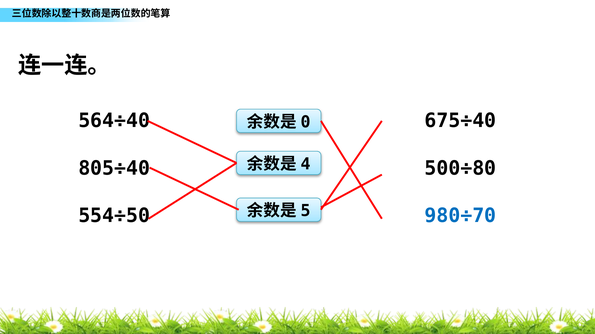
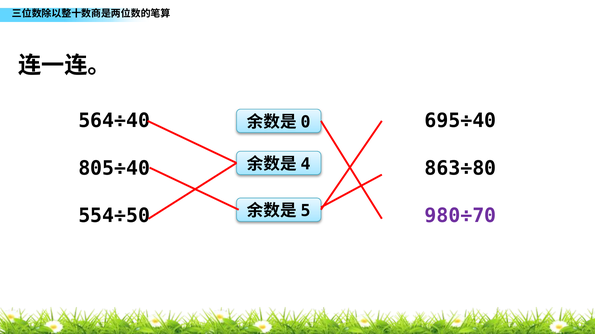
675÷40: 675÷40 -> 695÷40 (460, 121)
500÷80: 500÷80 -> 863÷80 (460, 169)
980÷70 colour: blue -> purple (460, 216)
